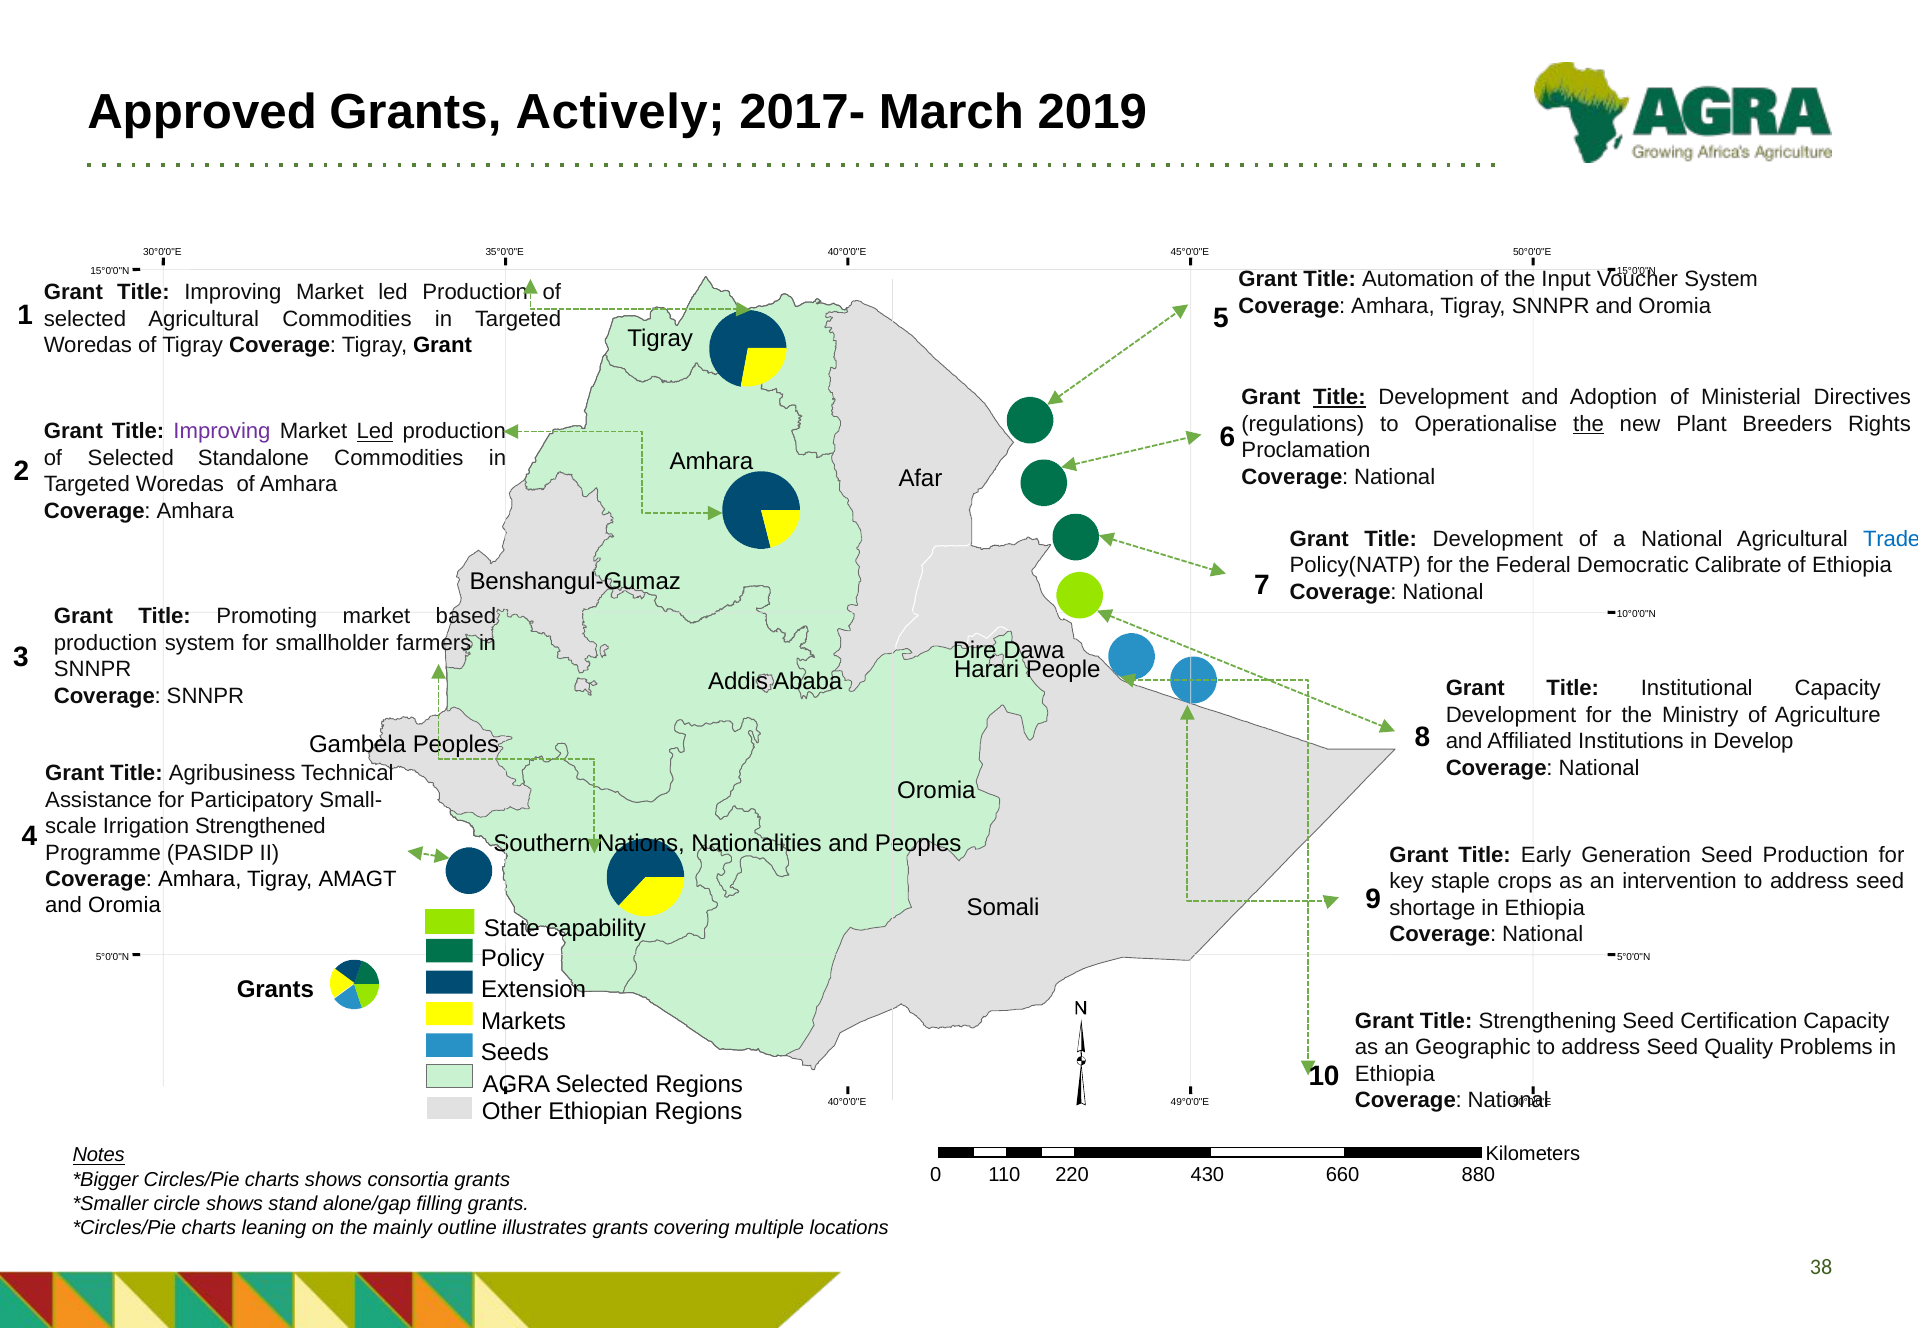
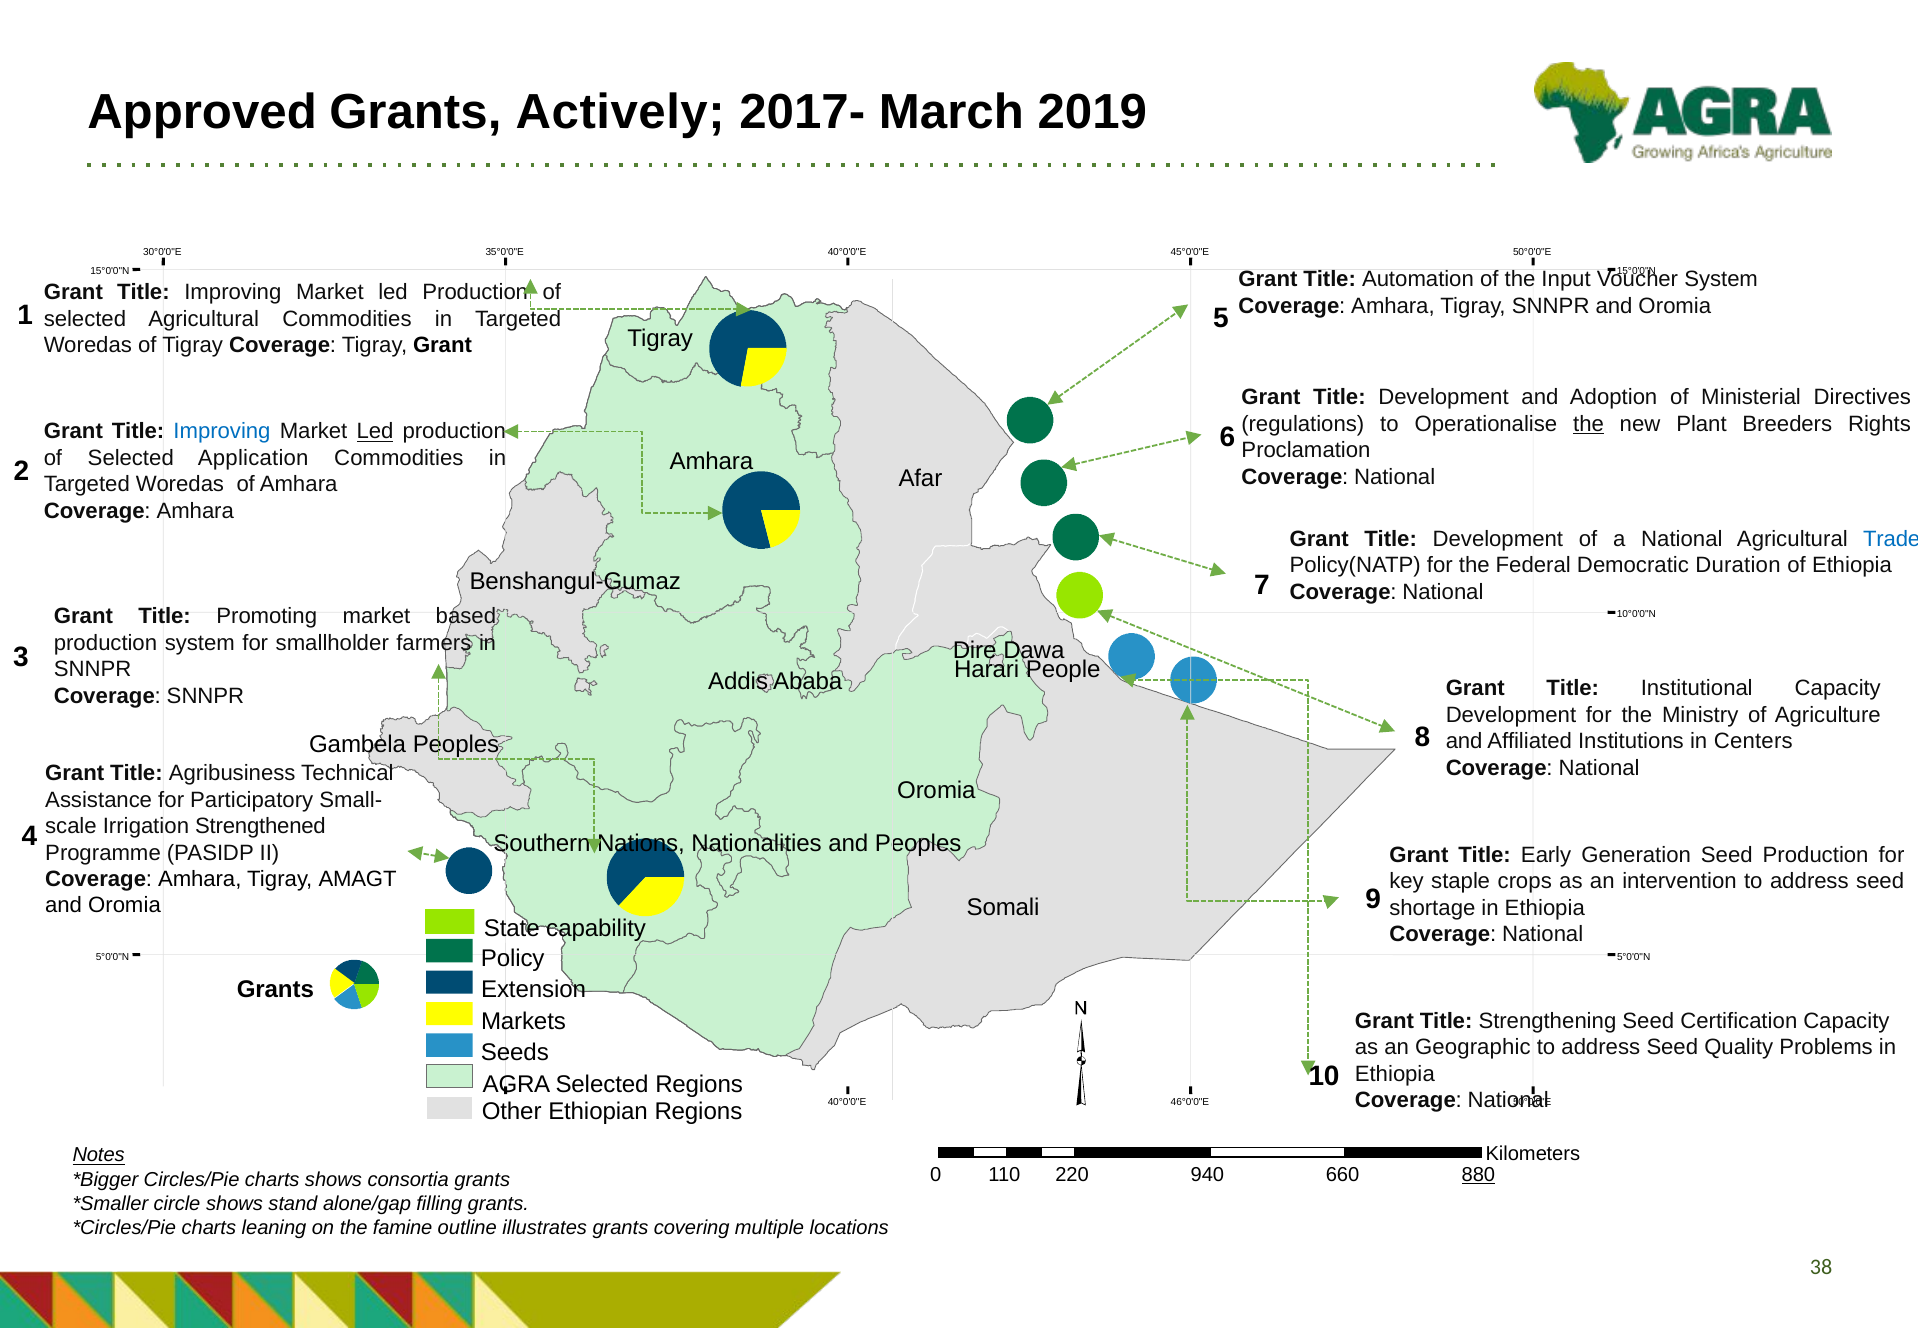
Title underline: present -> none (1339, 398)
Improving colour: purple -> blue (222, 432)
Standalone: Standalone -> Application (253, 458)
Calibrate: Calibrate -> Duration (1738, 566)
Develop: Develop -> Centers (1753, 741)
49°0'0"E: 49°0'0"E -> 46°0'0"E (1190, 1102)
430: 430 -> 940 (1207, 1174)
880 underline: none -> present (1478, 1174)
mainly: mainly -> famine (403, 1228)
